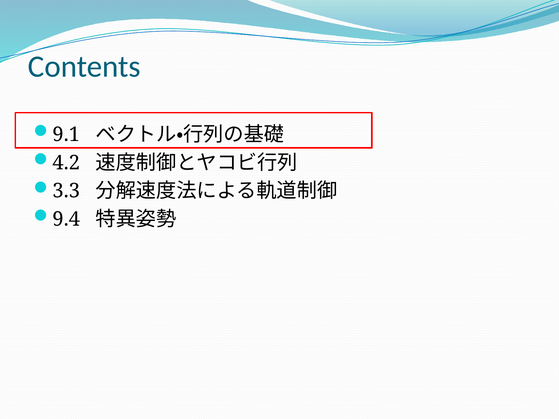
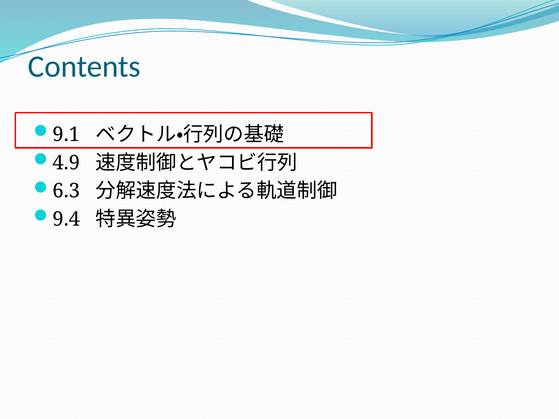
4.2: 4.2 -> 4.9 (66, 163)
3.3: 3.3 -> 6.3 (66, 191)
